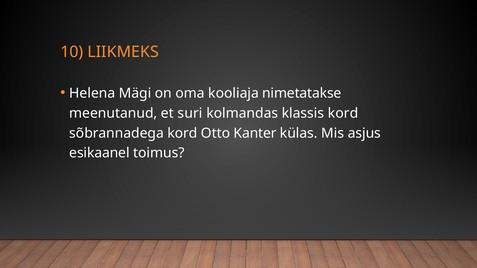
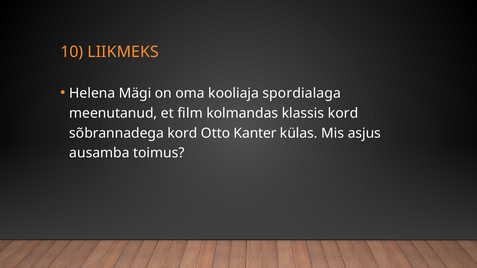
nimetatakse: nimetatakse -> spordialaga (302, 93)
suri: suri -> film (190, 113)
esikaanel: esikaanel -> ausamba (99, 153)
